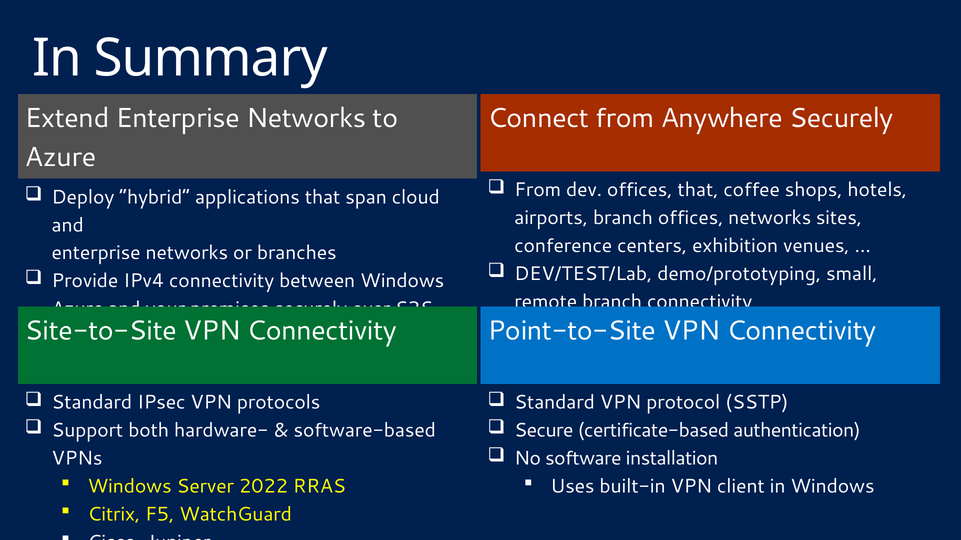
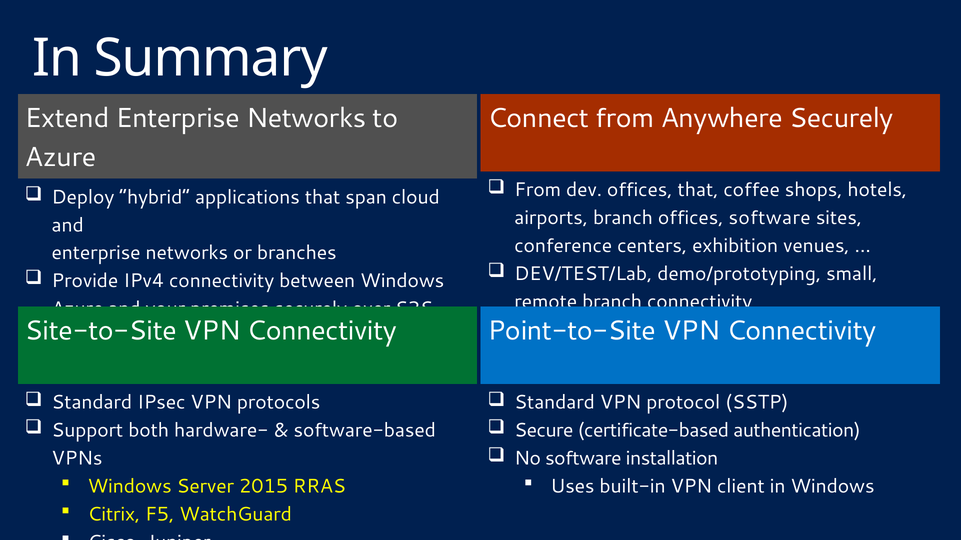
offices networks: networks -> software (770, 218)
2022: 2022 -> 2015 (264, 487)
